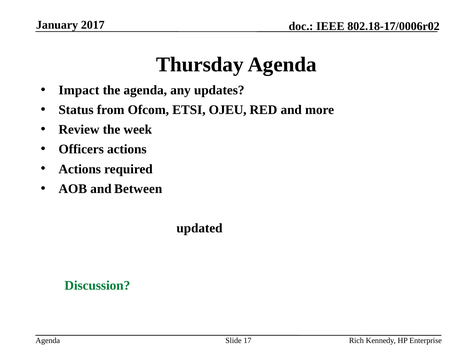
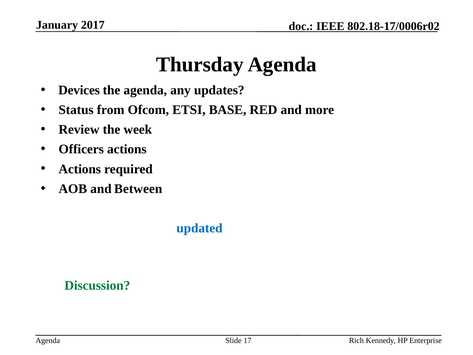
Impact: Impact -> Devices (79, 90)
OJEU: OJEU -> BASE (228, 110)
updated colour: black -> blue (199, 228)
